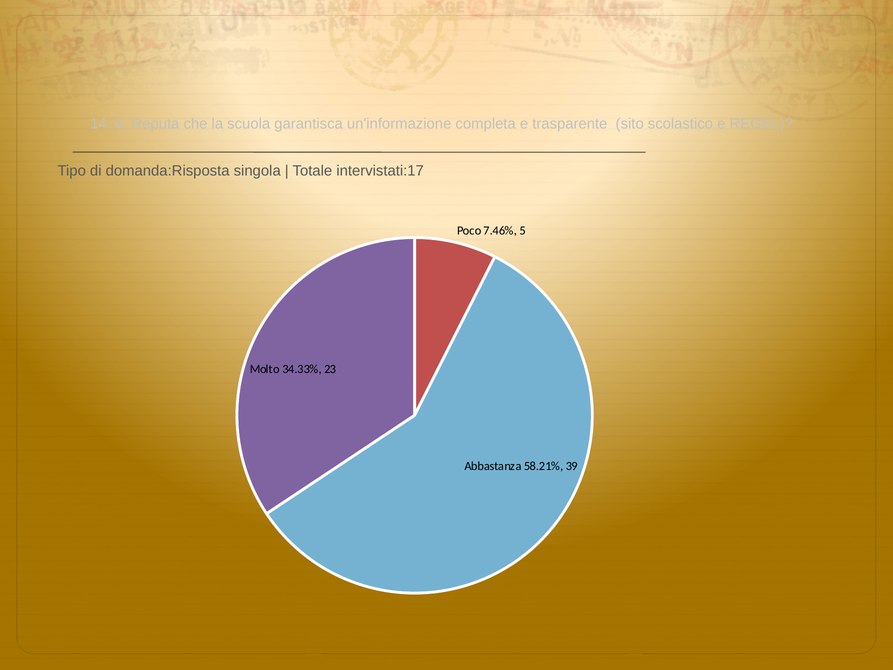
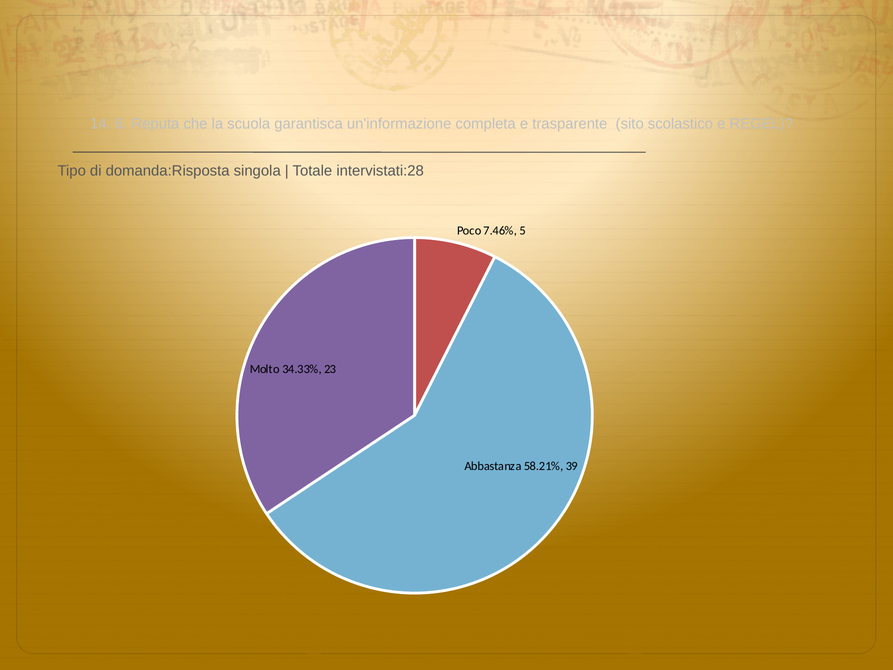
intervistati:17: intervistati:17 -> intervistati:28 (380, 171)
